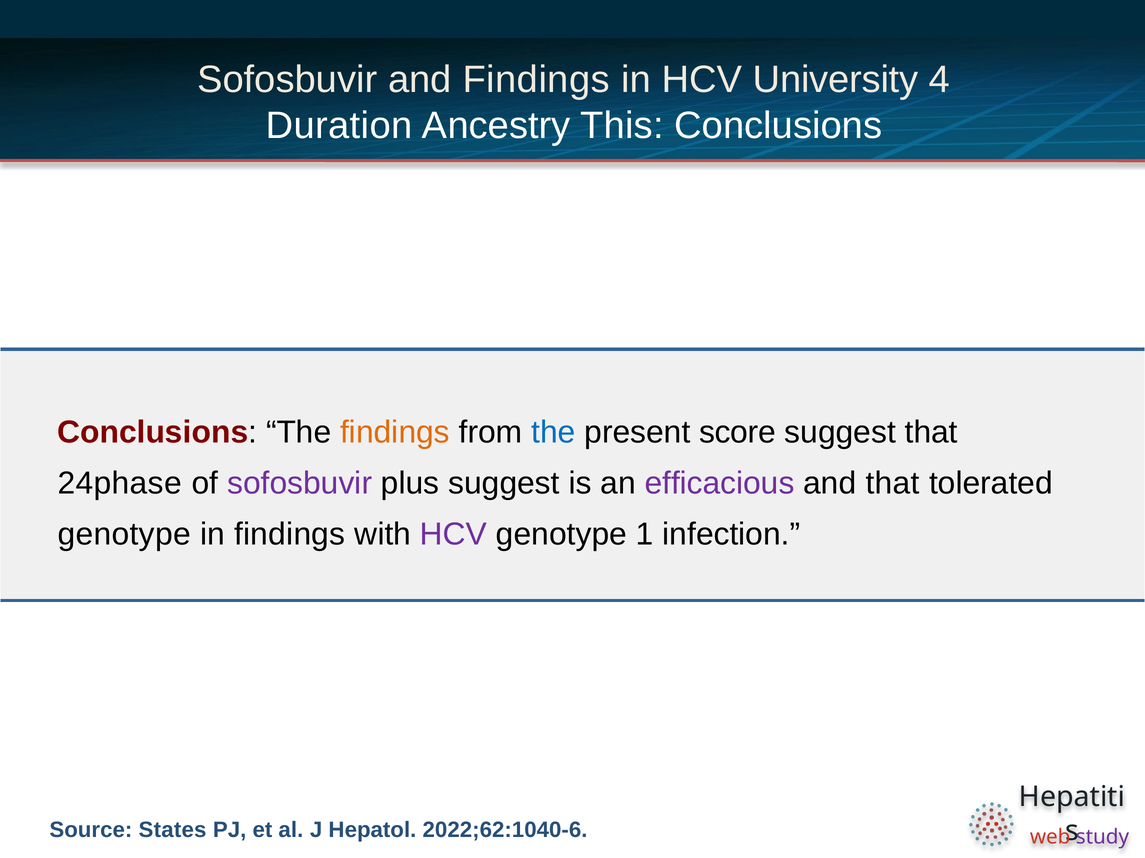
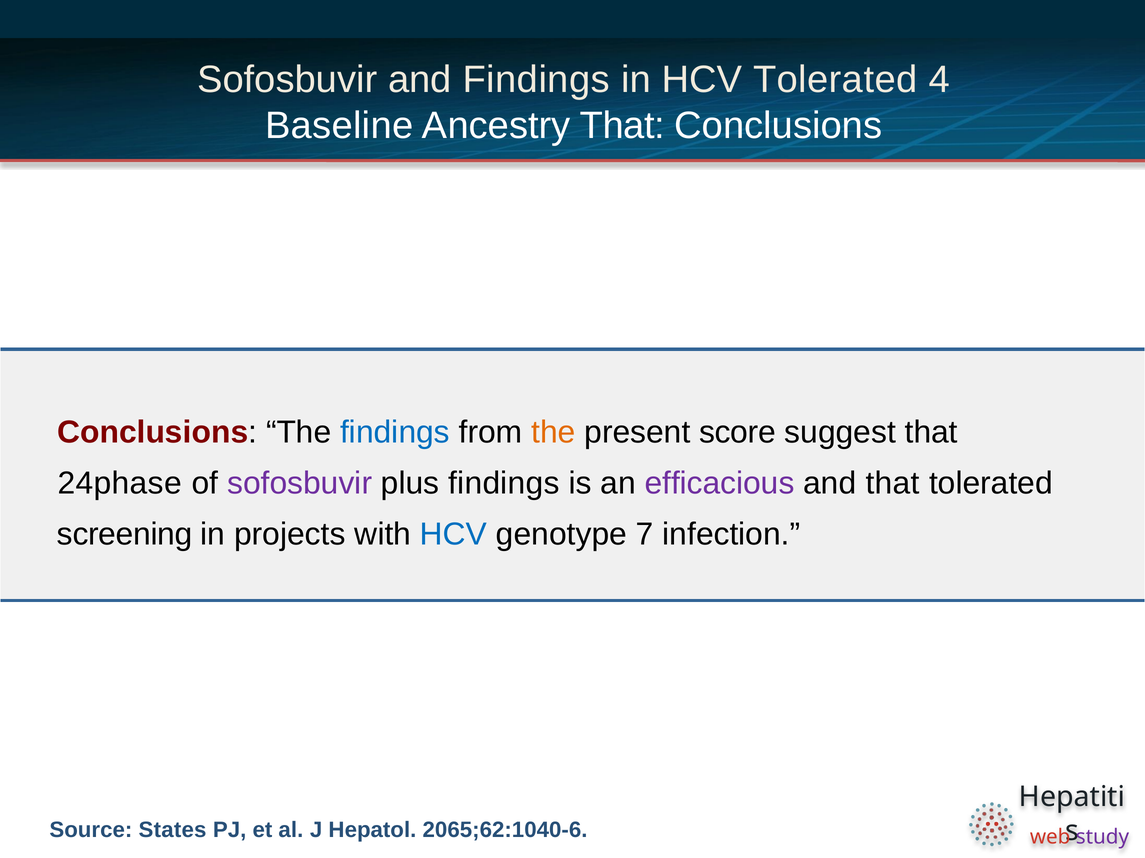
HCV University: University -> Tolerated (835, 80)
Duration: Duration -> Baseline (339, 126)
Ancestry This: This -> That (622, 126)
findings colour: orange -> blue (395, 433)
the colour: blue -> orange (553, 433)
plus suggest: suggest -> findings (504, 484)
genotype: genotype -> screening (125, 534)
in findings: findings -> projects (290, 534)
HCV colour: purple -> blue (453, 534)
1: 1 -> 7 (645, 534)
2022;62:1040-6: 2022;62:1040-6 -> 2065;62:1040-6 (505, 831)
